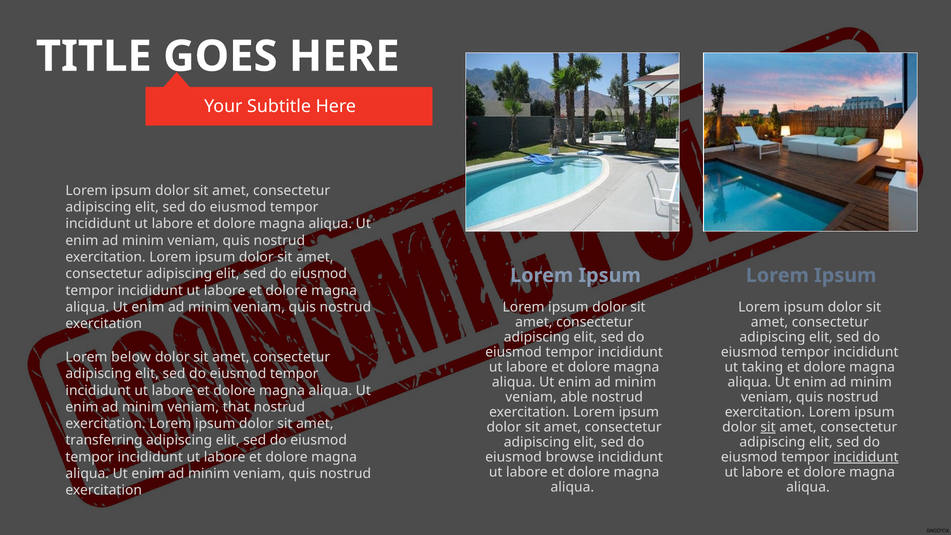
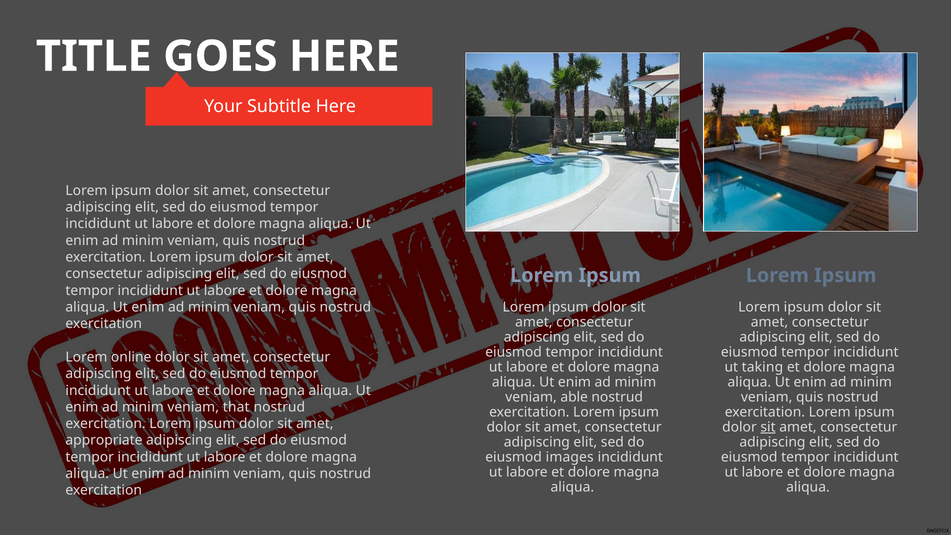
below: below -> online (131, 357)
transferring: transferring -> appropriate (104, 440)
browse: browse -> images (570, 457)
incididunt underline: present -> none (866, 457)
